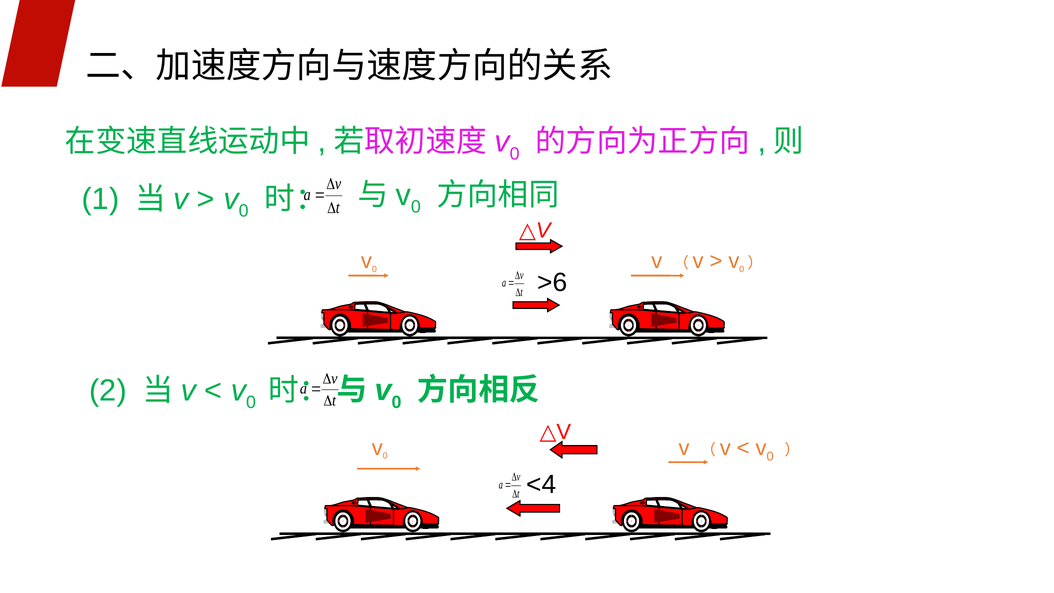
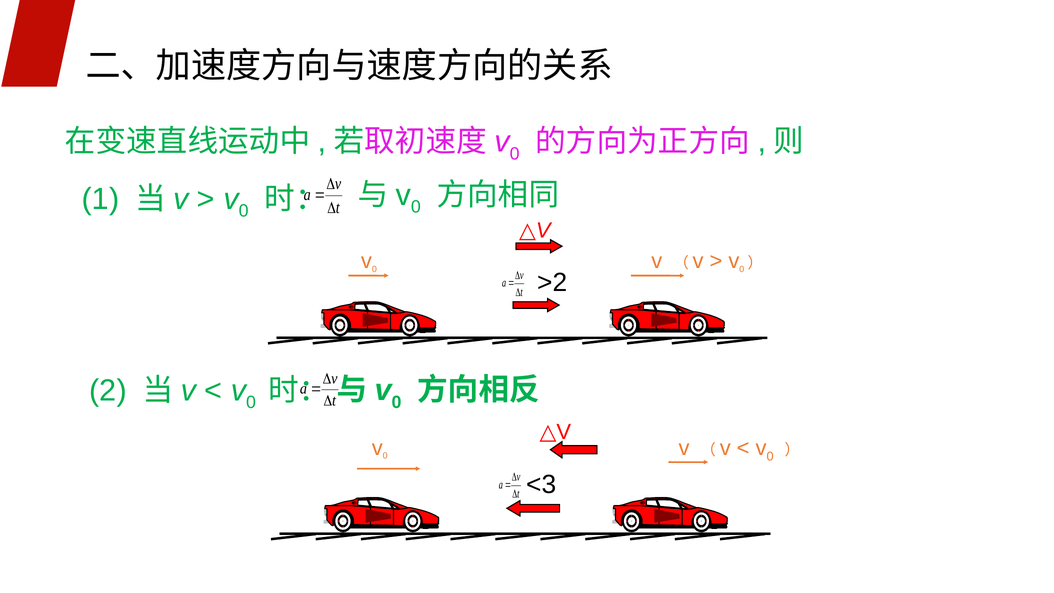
>6: >6 -> >2 (552, 283)
<4: <4 -> <3 (541, 485)
